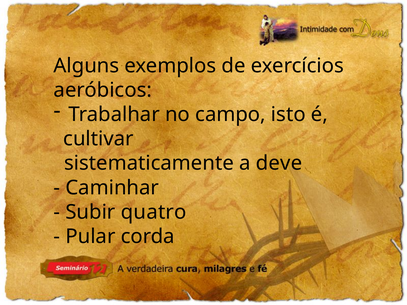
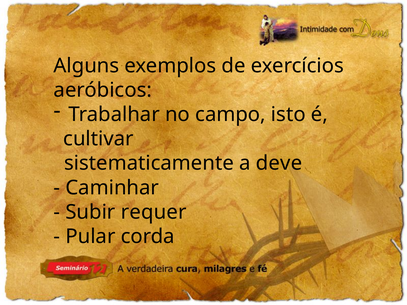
quatro: quatro -> requer (154, 212)
